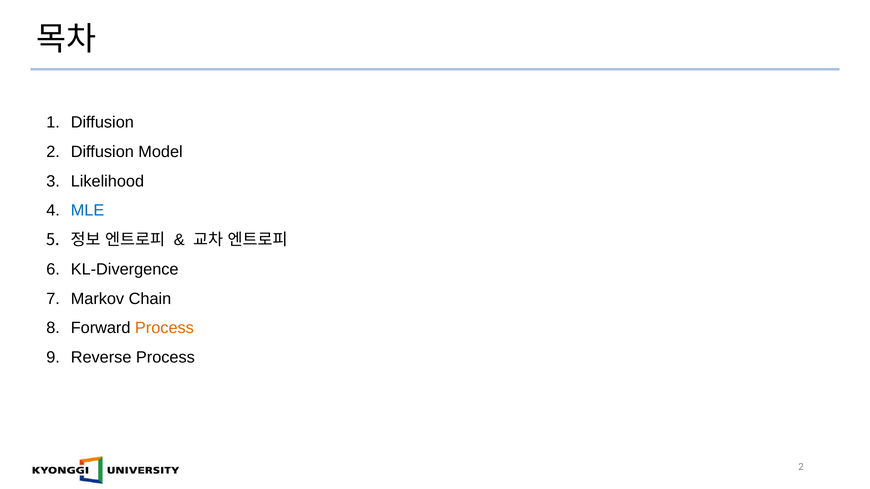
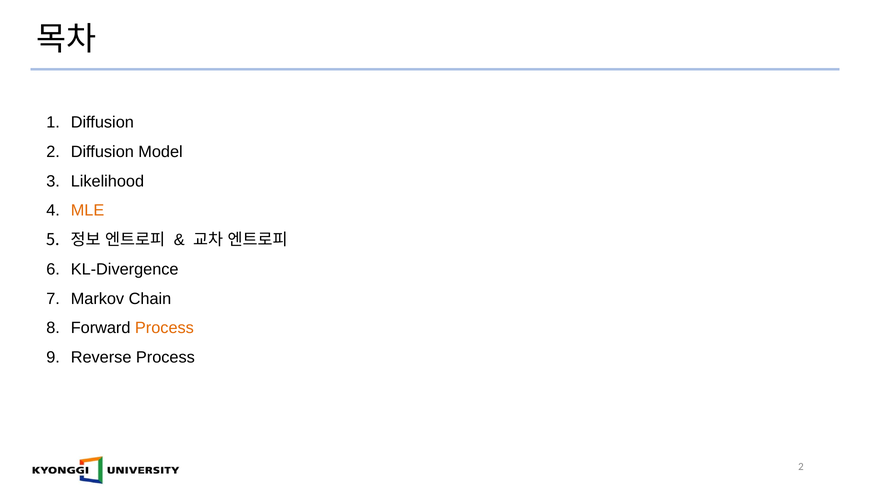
MLE colour: blue -> orange (88, 211)
